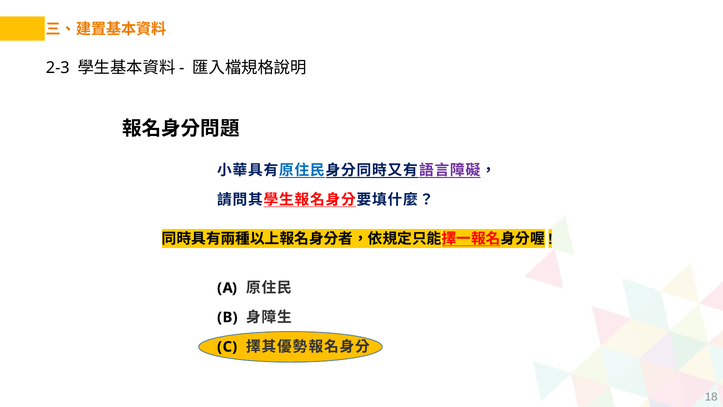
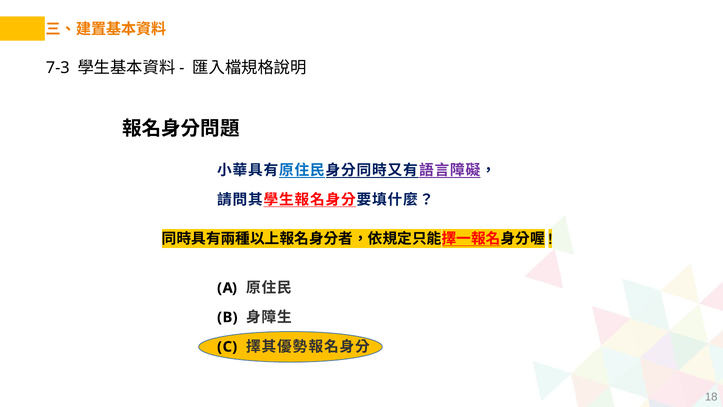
2-3: 2-3 -> 7-3 (58, 68)
